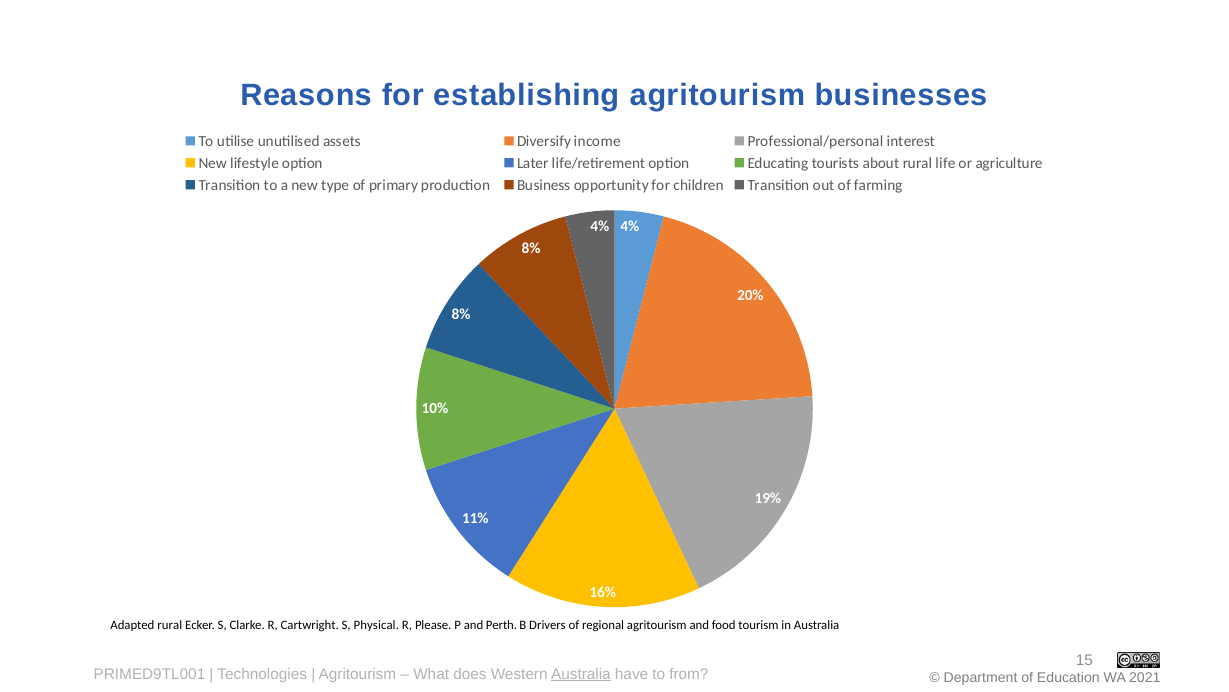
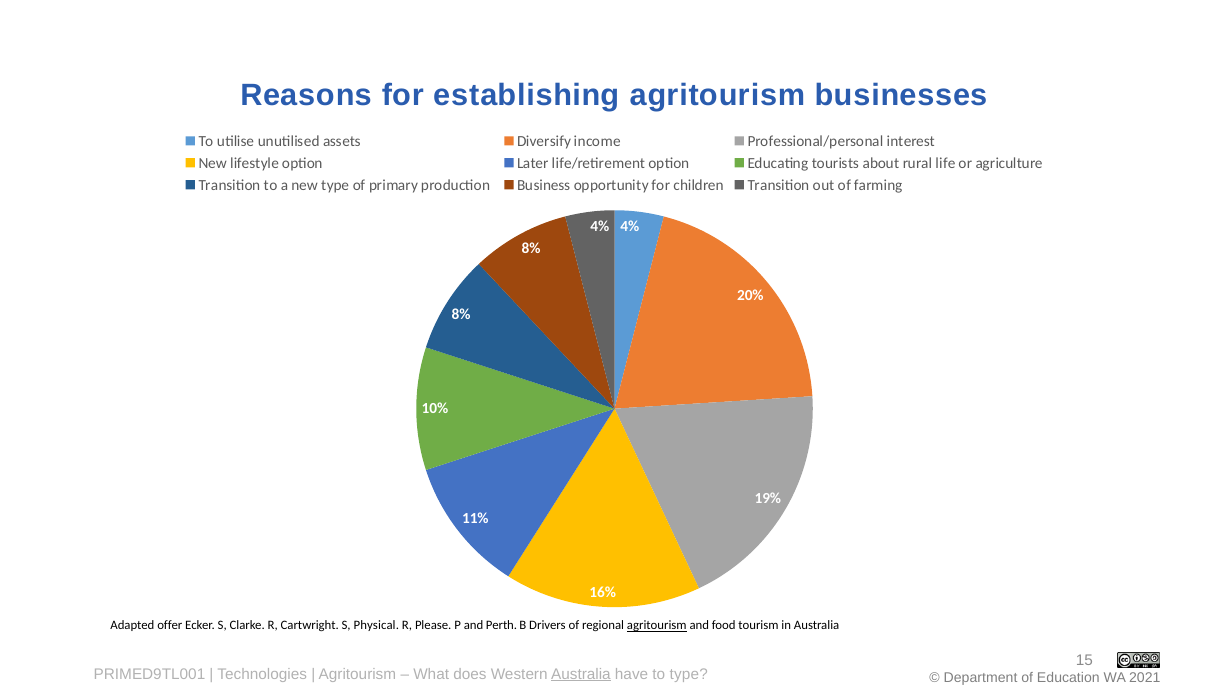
Adapted rural: rural -> offer (170, 625)
agritourism underline: none -> present (657, 625)
to from: from -> type (689, 673)
